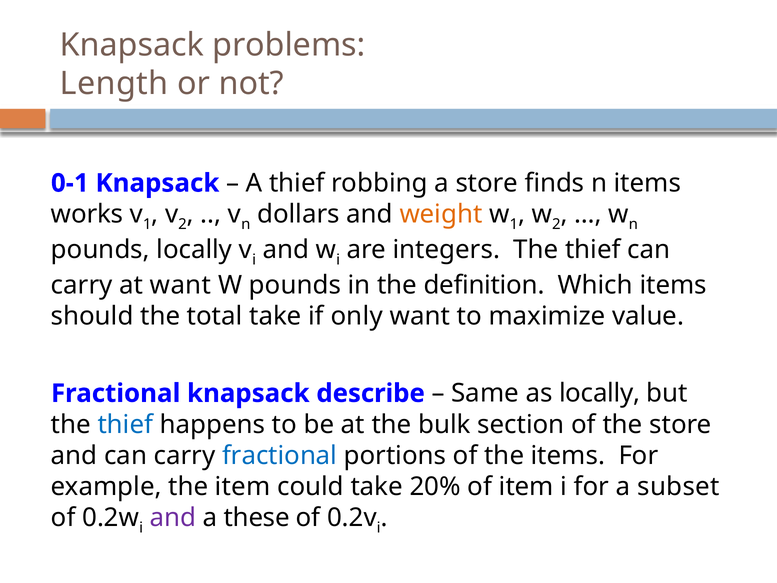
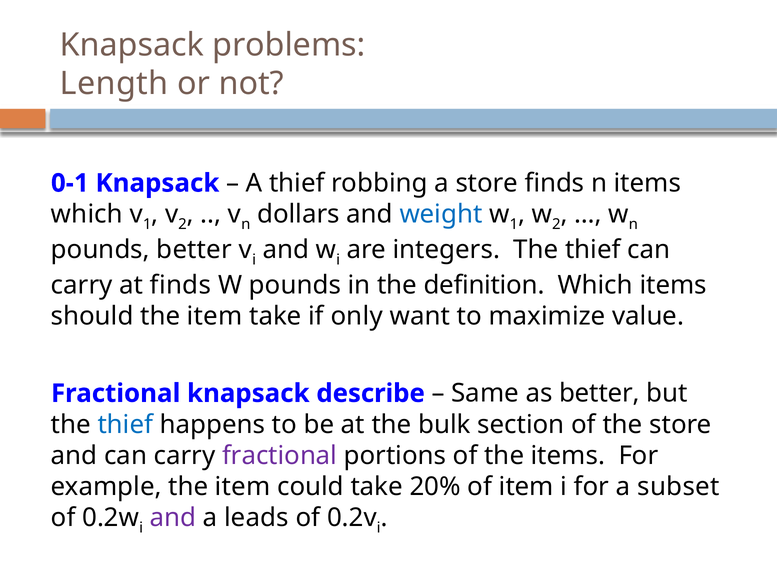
works: works -> which (87, 214)
weight colour: orange -> blue (441, 214)
pounds locally: locally -> better (194, 250)
at want: want -> finds (180, 285)
should the total: total -> item (215, 316)
as locally: locally -> better (599, 393)
fractional colour: blue -> purple (280, 455)
these: these -> leads (256, 518)
